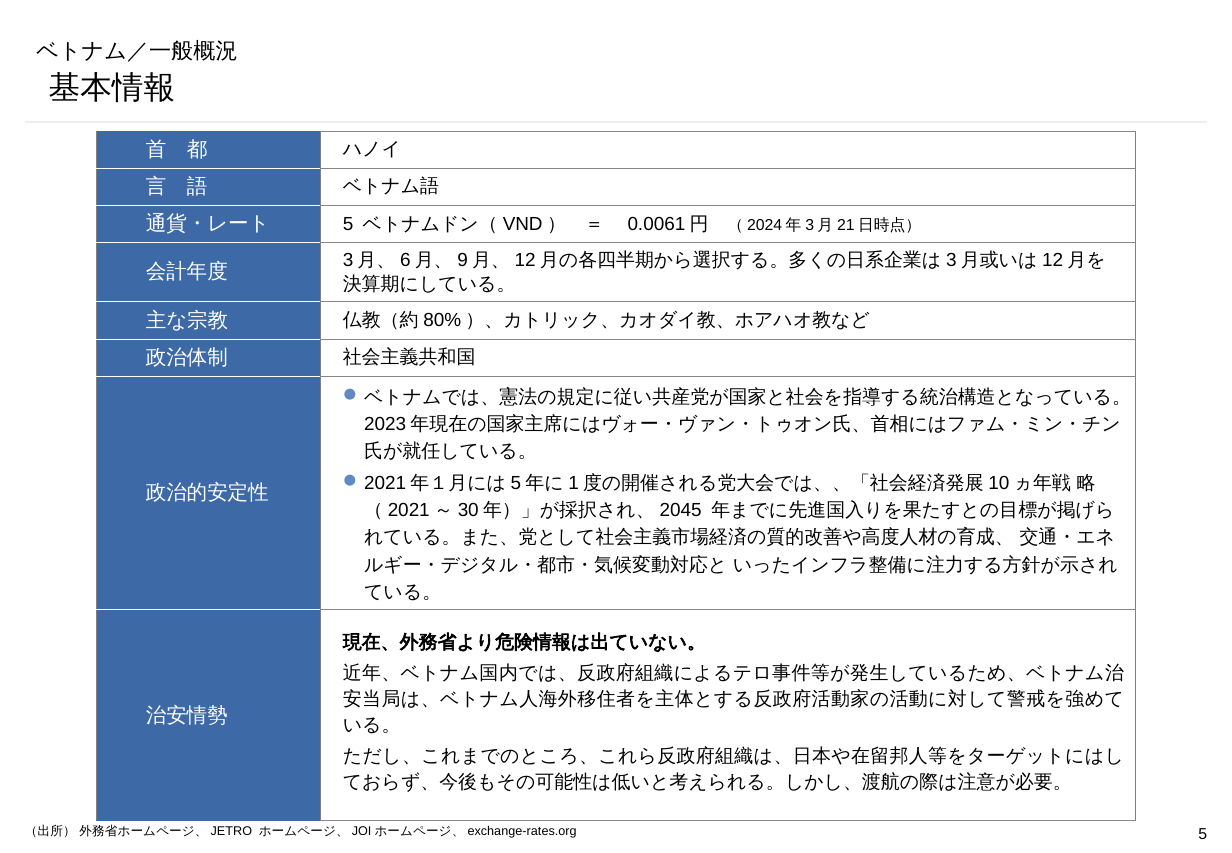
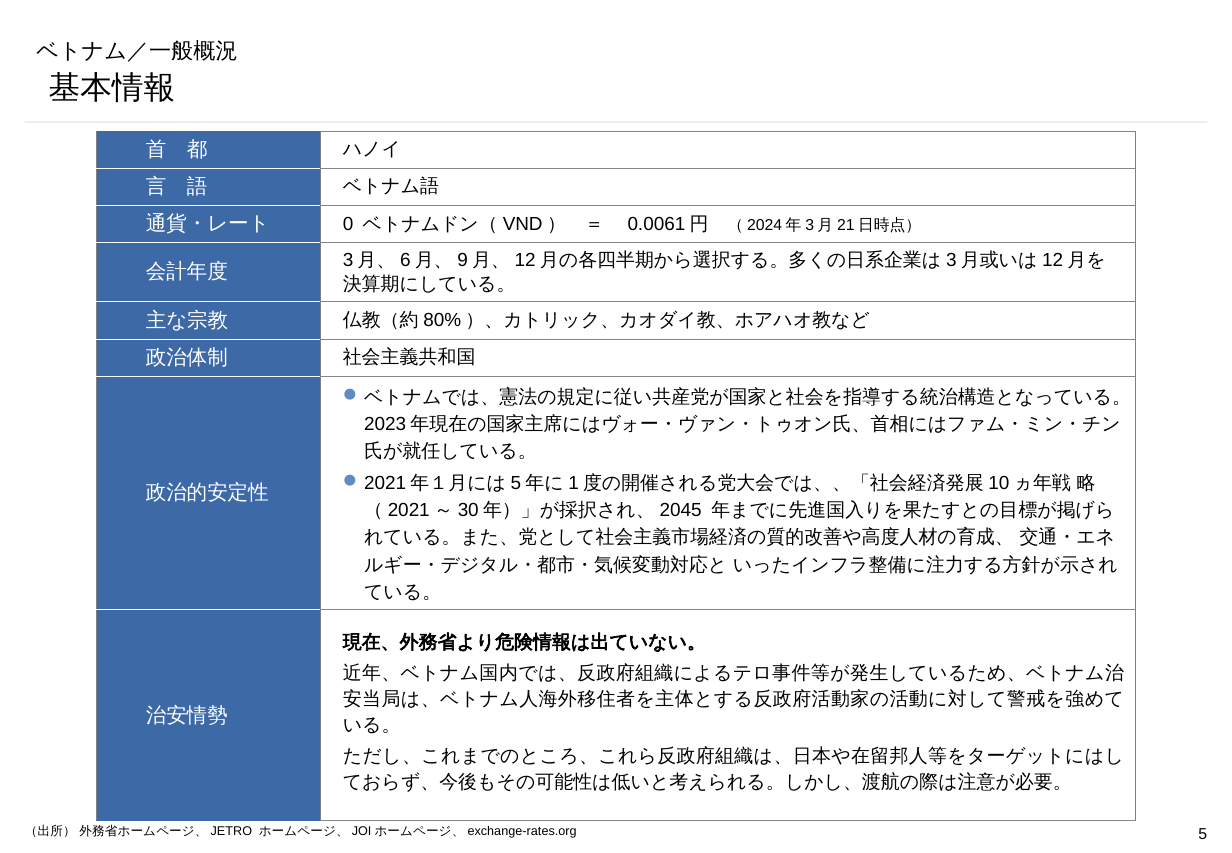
5: 5 -> 0 (348, 224)
